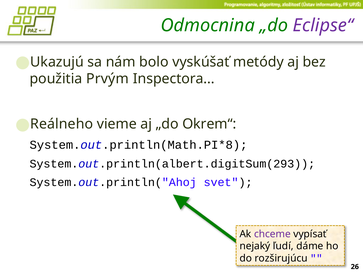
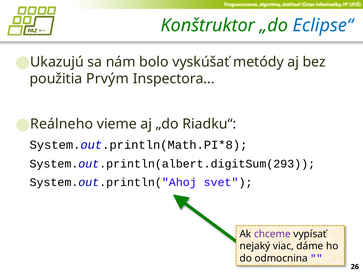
Odmocnina: Odmocnina -> Konštruktor (208, 25)
Eclipse“ colour: purple -> blue (323, 25)
Okrem“: Okrem“ -> Riadku“ (209, 124)
ľudí: ľudí -> viac (283, 246)
rozširujúcu: rozširujúcu -> odmocnina (281, 258)
